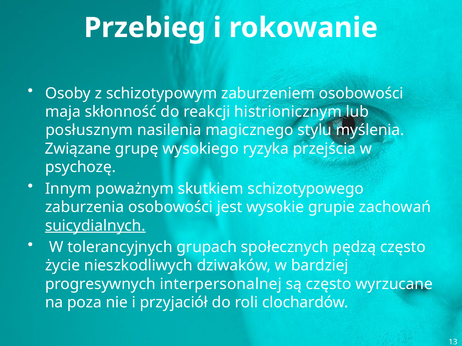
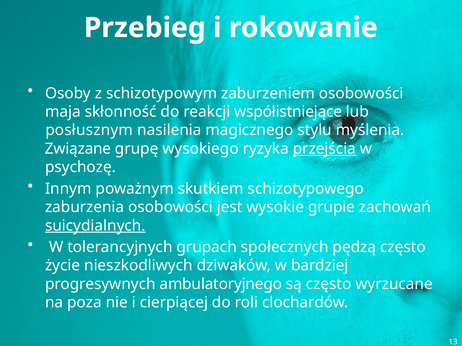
histrionicznym: histrionicznym -> współistniejące (288, 112)
przejścia underline: none -> present (324, 149)
interpersonalnej: interpersonalnej -> ambulatoryjnego (221, 284)
przyjaciół: przyjaciół -> cierpiącej (174, 303)
